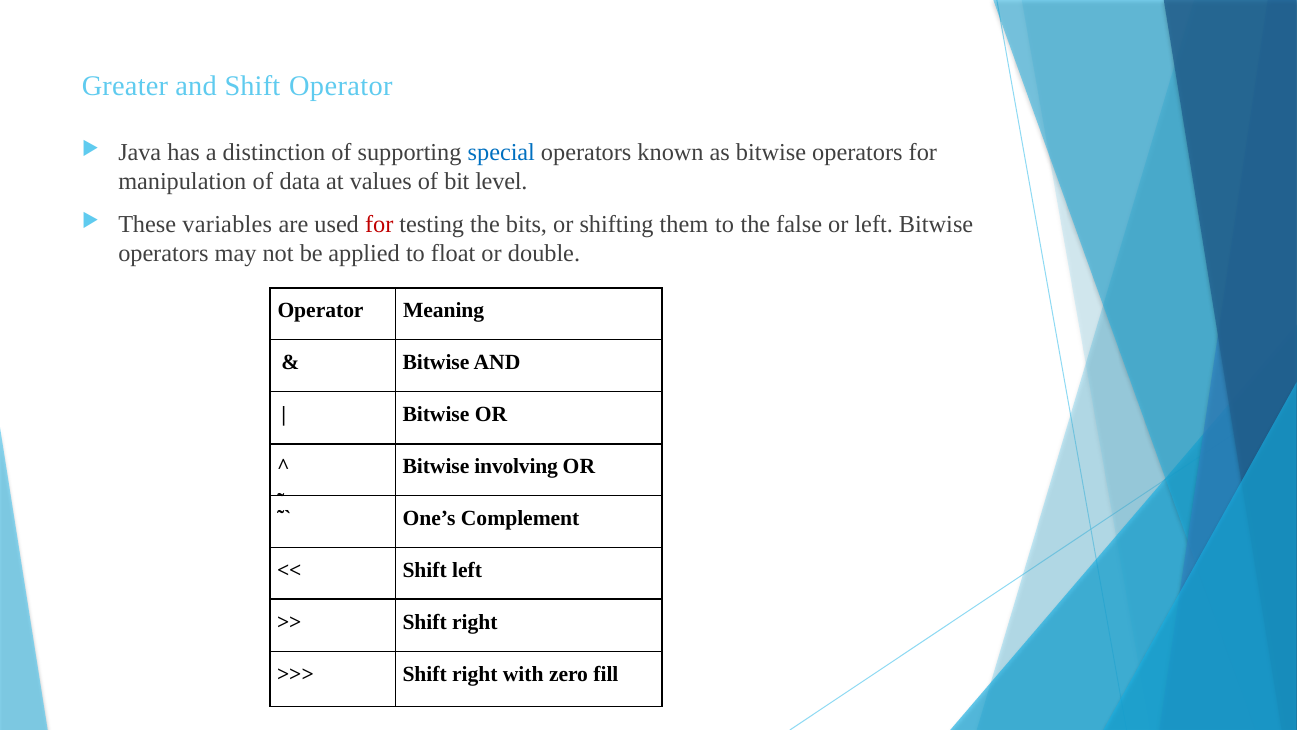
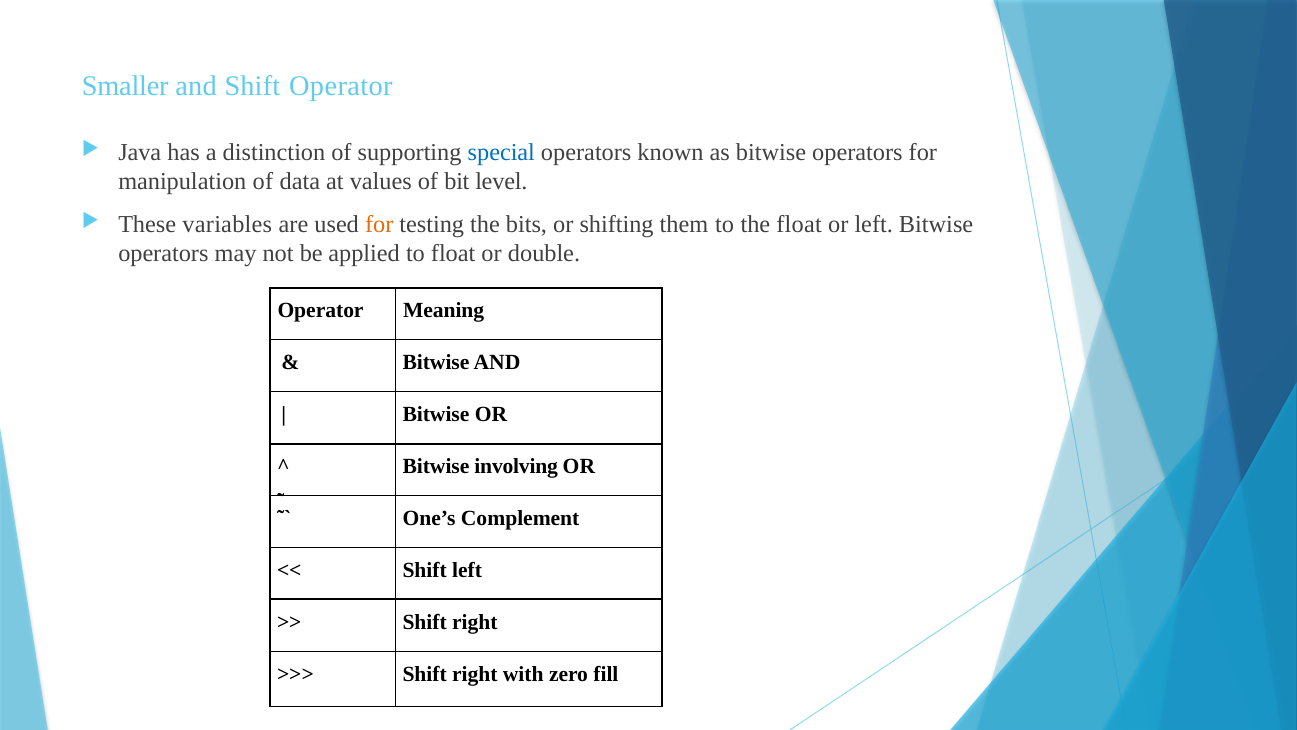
Greater: Greater -> Smaller (125, 86)
for colour: red -> orange (379, 224)
the false: false -> float (799, 224)
